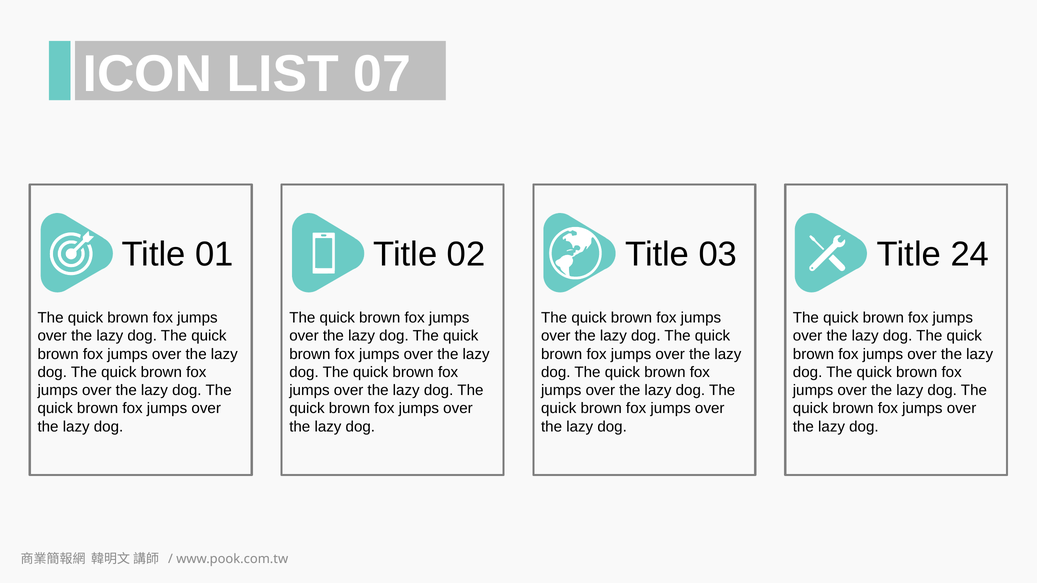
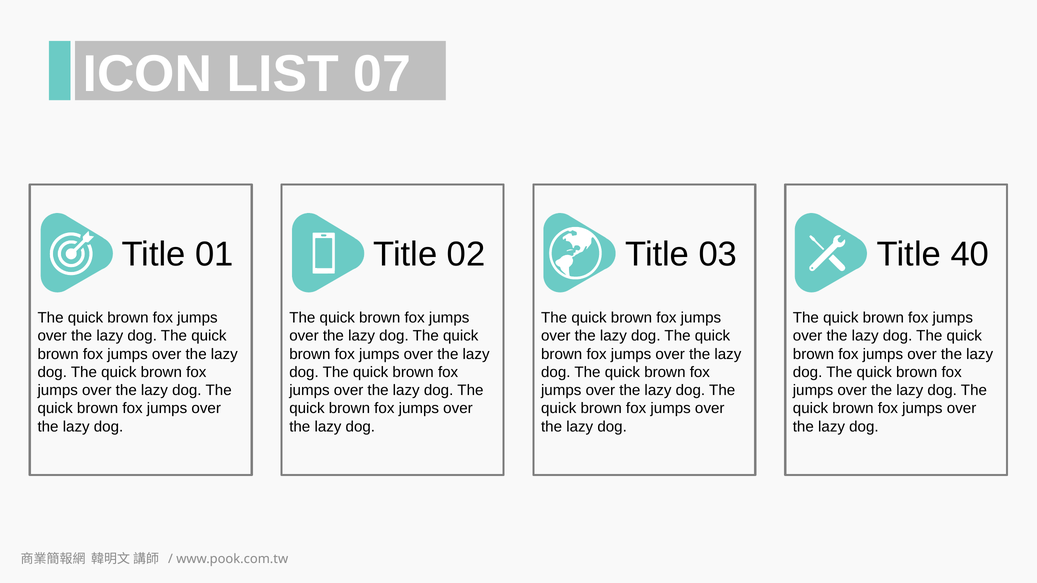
24: 24 -> 40 (970, 254)
